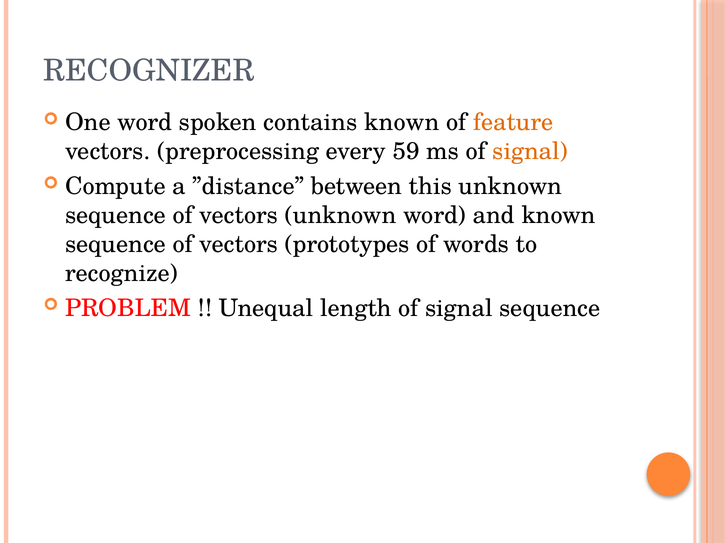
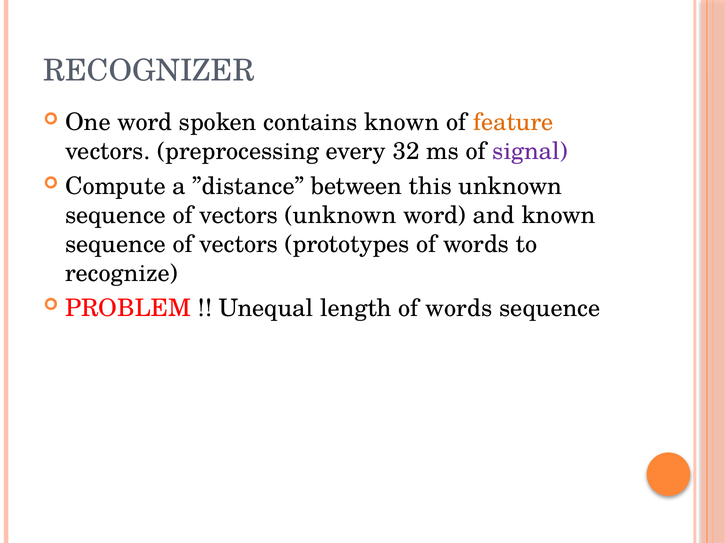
59: 59 -> 32 (406, 151)
signal colour: orange -> purple (530, 151)
length of signal: signal -> words (459, 309)
